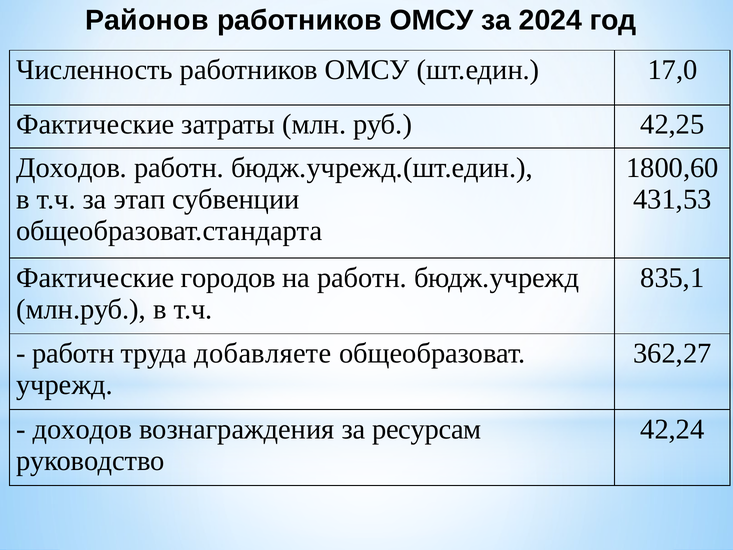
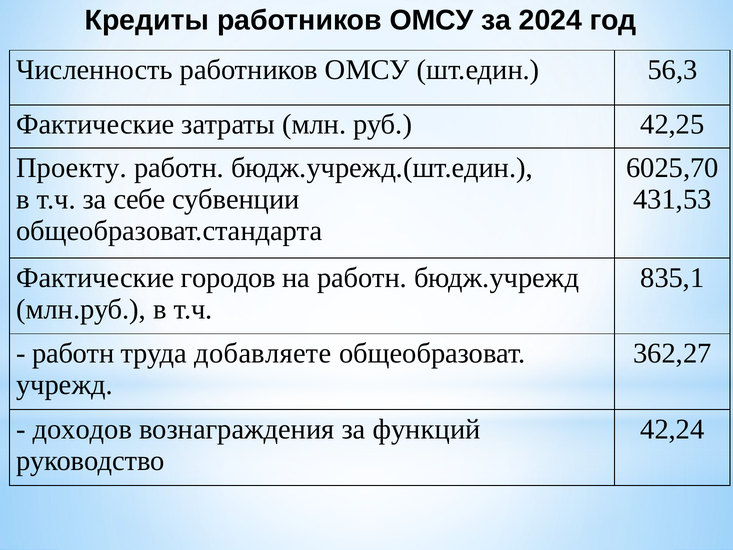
Районов: Районов -> Кредиты (147, 20)
17,0: 17,0 -> 56,3 (672, 70)
Доходов: Доходов -> Проекту (71, 168)
1800,60: 1800,60 -> 6025,70 (672, 168)
этап: этап -> себе (139, 199)
ресурсам: ресурсам -> функций (427, 429)
